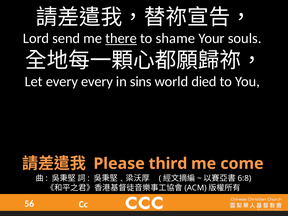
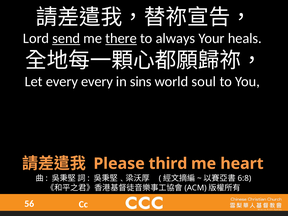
send underline: none -> present (66, 38)
shame: shame -> always (175, 38)
souls: souls -> heals (245, 38)
died: died -> soul (204, 82)
come: come -> heart (242, 164)
